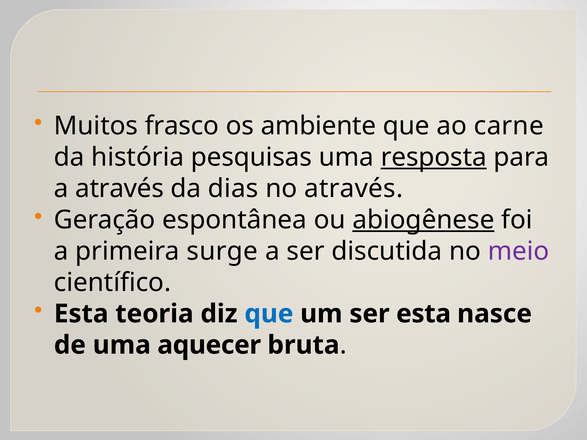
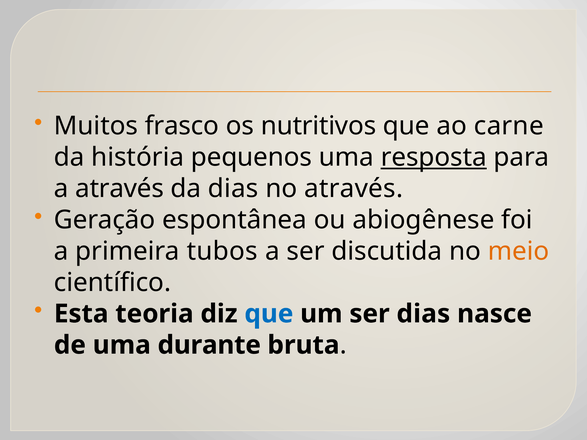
ambiente: ambiente -> nutritivos (318, 126)
pesquisas: pesquisas -> pequenos (251, 157)
abiogênese underline: present -> none (423, 220)
surge: surge -> tubos (222, 251)
meio colour: purple -> orange (519, 251)
ser esta: esta -> dias (423, 314)
aquecer: aquecer -> durante (209, 345)
